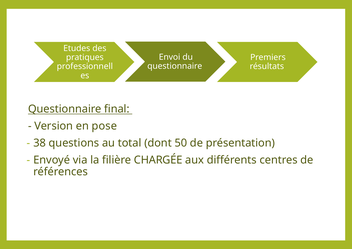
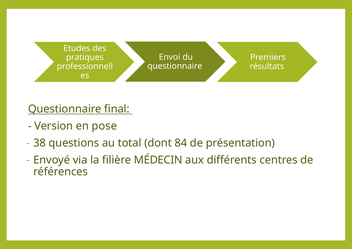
50: 50 -> 84 (181, 143)
CHARGÉE: CHARGÉE -> MÉDECIN (158, 160)
